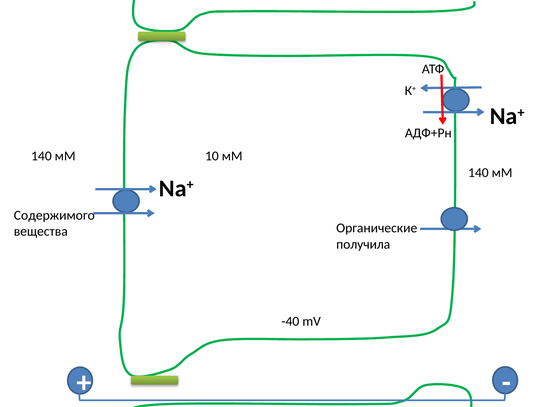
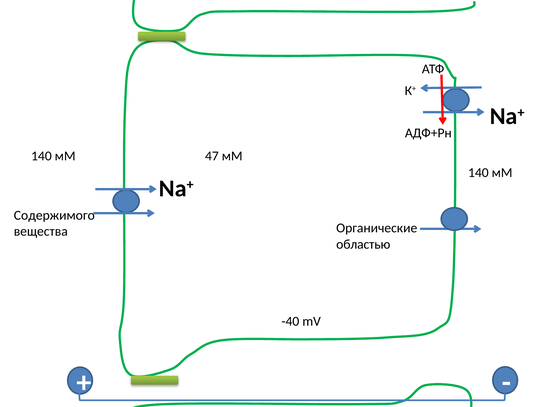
10: 10 -> 47 (212, 156)
получила: получила -> областью (363, 244)
